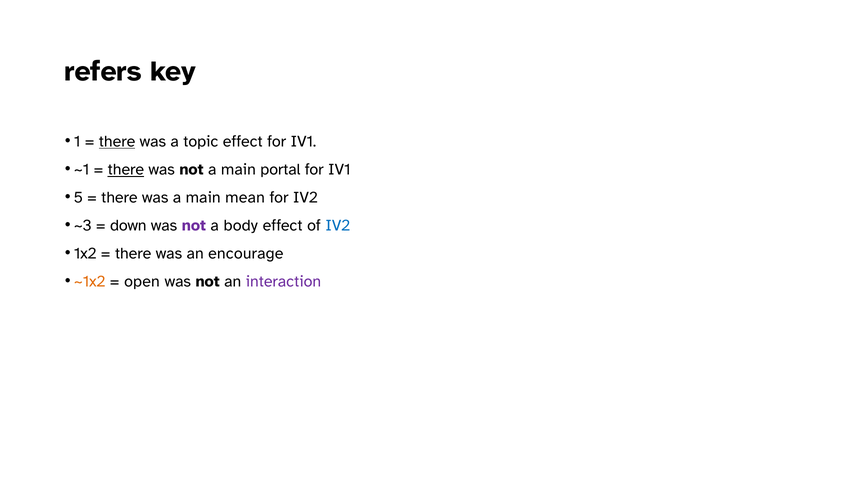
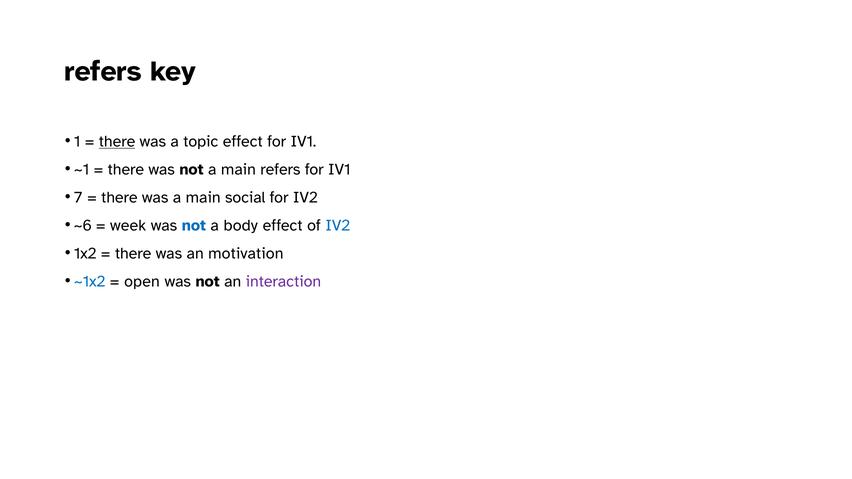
there underline: present -> none (126, 170)
main portal: portal -> refers (280, 170)
5: 5 -> 7 (78, 198)
mean: mean -> social (245, 198)
~3: ~3 -> ~6 (83, 226)
down: down -> week (128, 226)
not colour: purple -> blue (194, 226)
encourage: encourage -> motivation (246, 254)
~1x2 colour: orange -> blue (90, 282)
